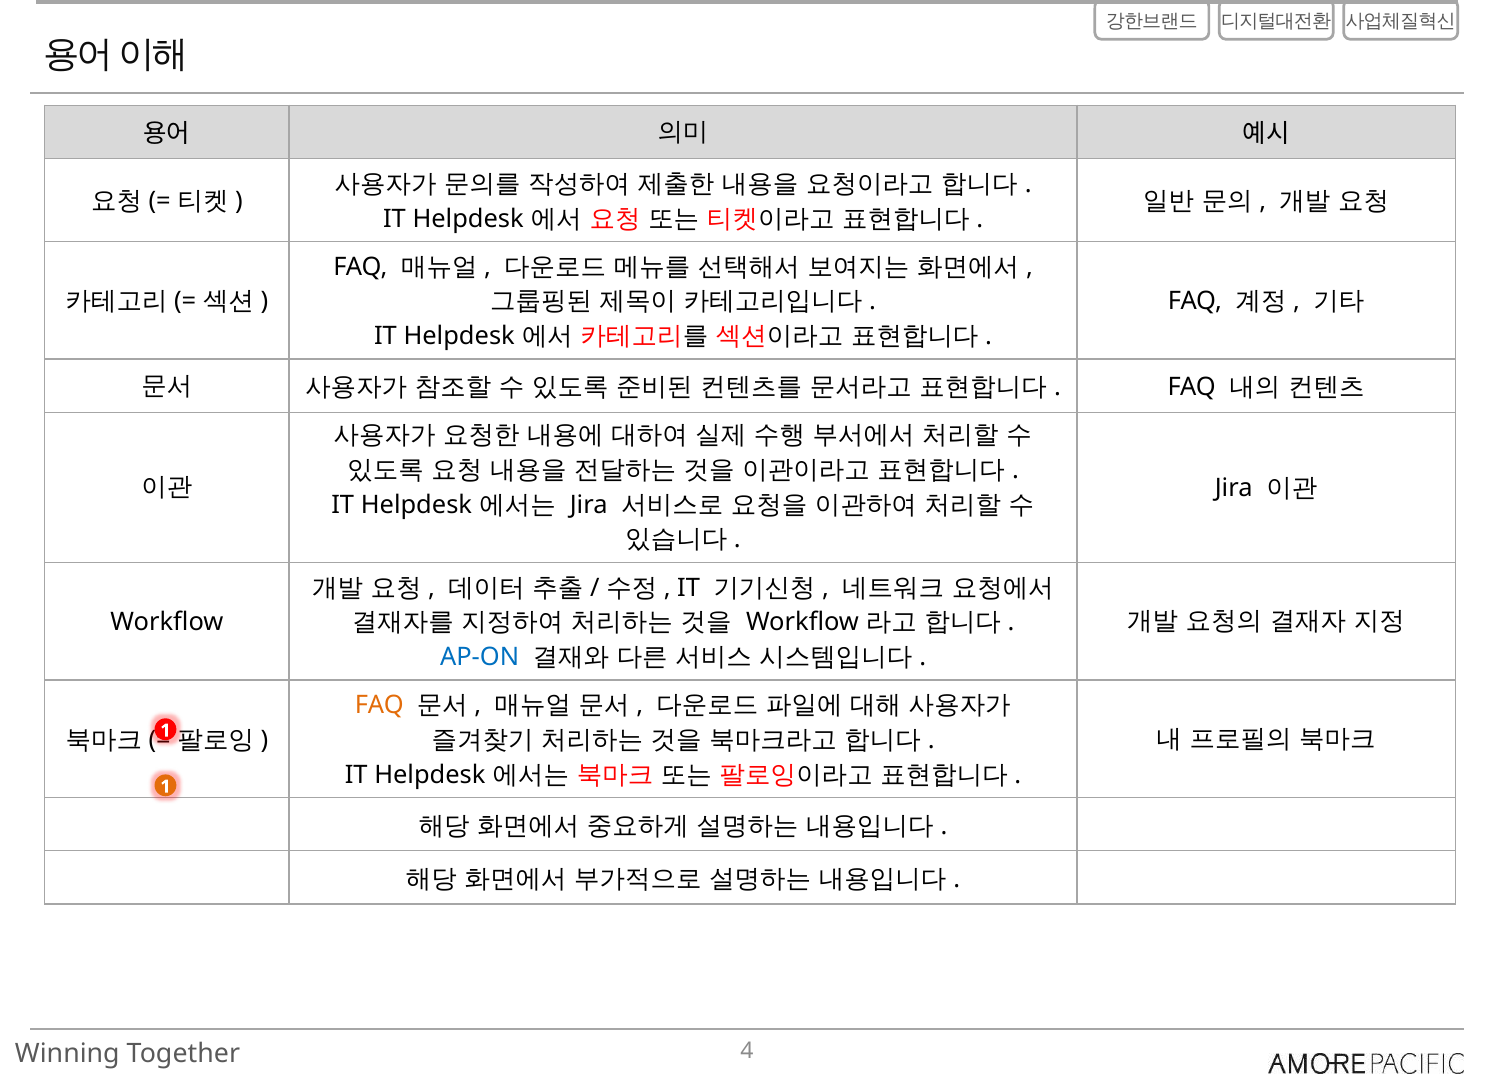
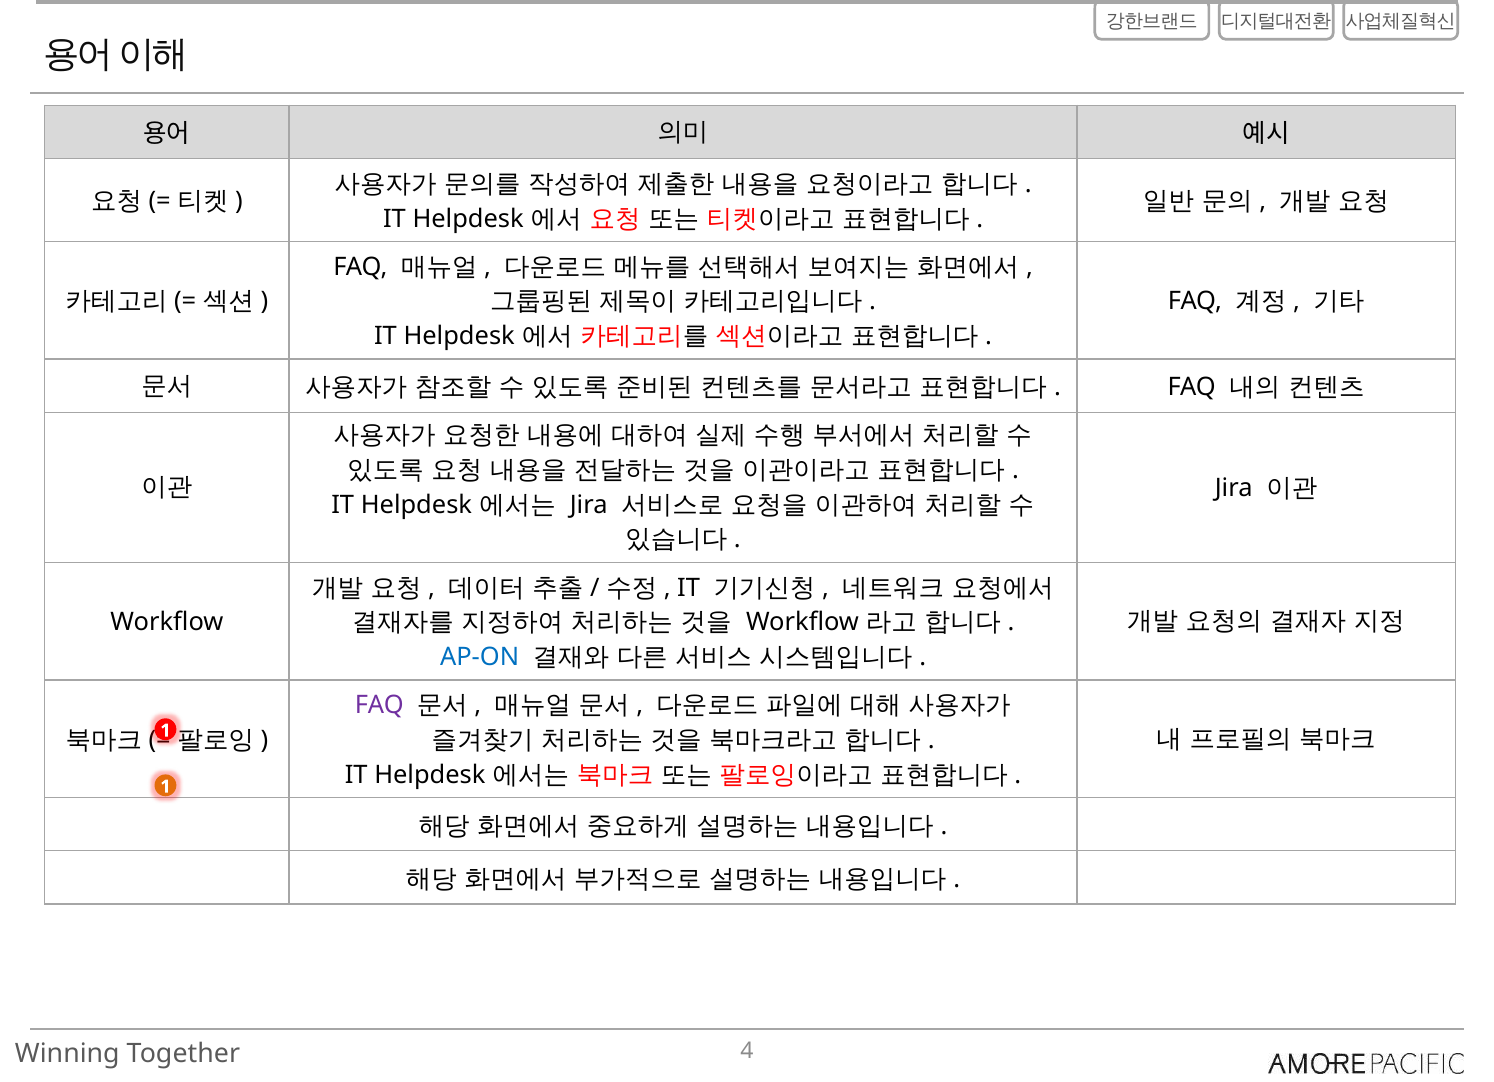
FAQ colour: orange -> purple (379, 705)
